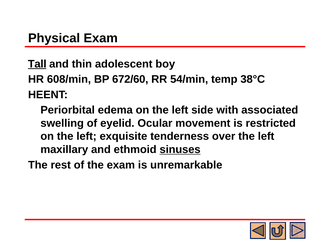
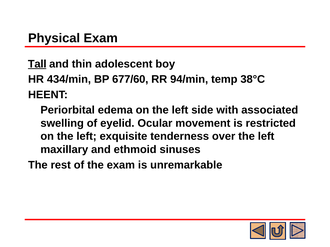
608/min: 608/min -> 434/min (69, 79)
672/60: 672/60 -> 677/60 (130, 79)
54/min: 54/min -> 94/min (189, 79)
sinuses underline: present -> none (180, 150)
